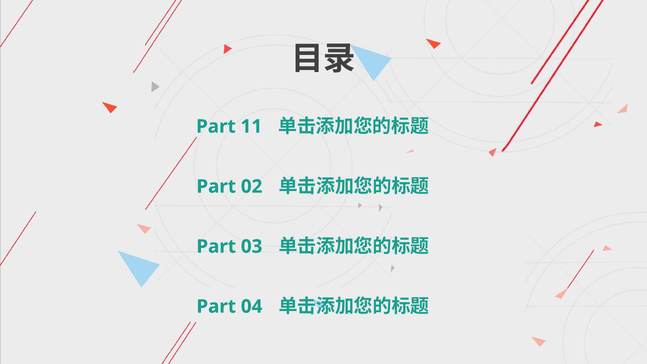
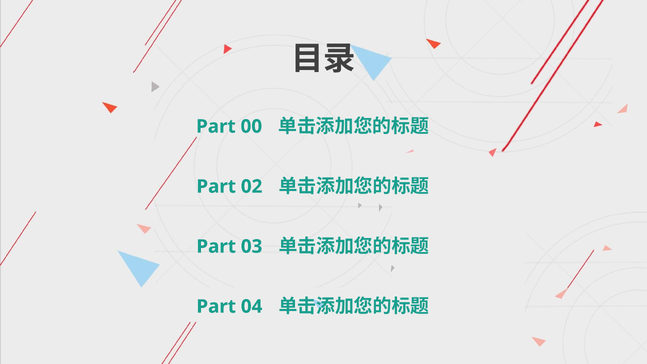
11: 11 -> 00 (251, 126)
